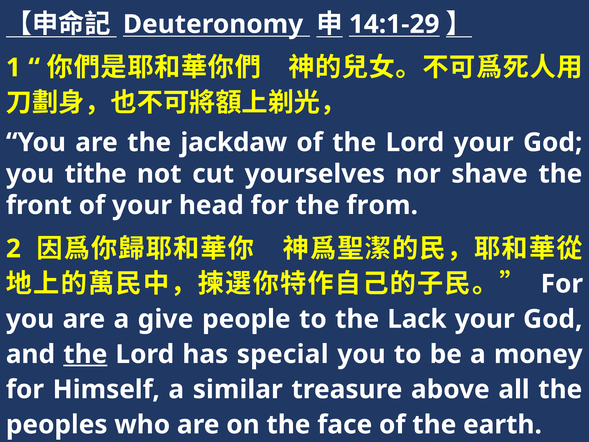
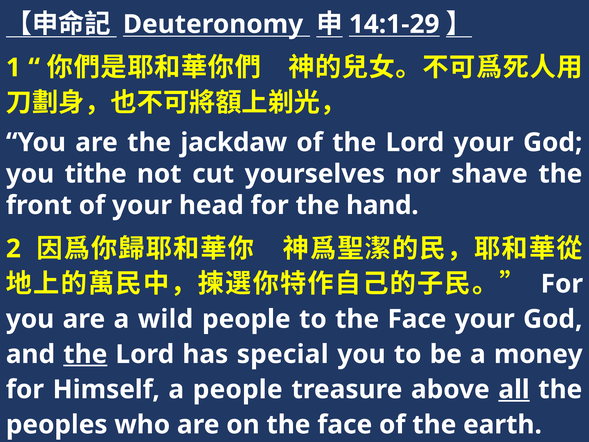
from: from -> hand (382, 205)
give: give -> wild (166, 319)
to the Lack: Lack -> Face (417, 319)
a similar: similar -> people (238, 389)
all underline: none -> present (514, 389)
